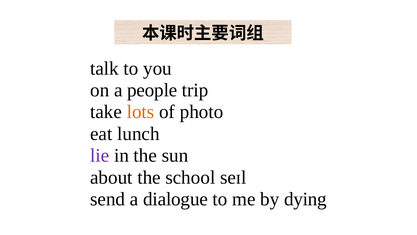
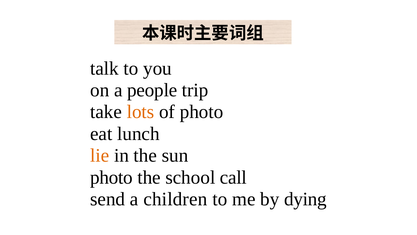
lie colour: purple -> orange (100, 155)
about: about -> photo (111, 177)
seɪl: seɪl -> call (233, 177)
dialogue: dialogue -> children (175, 199)
